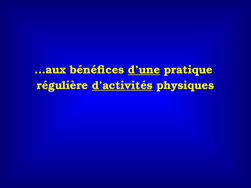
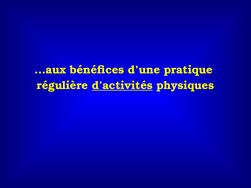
d’une underline: present -> none (144, 70)
